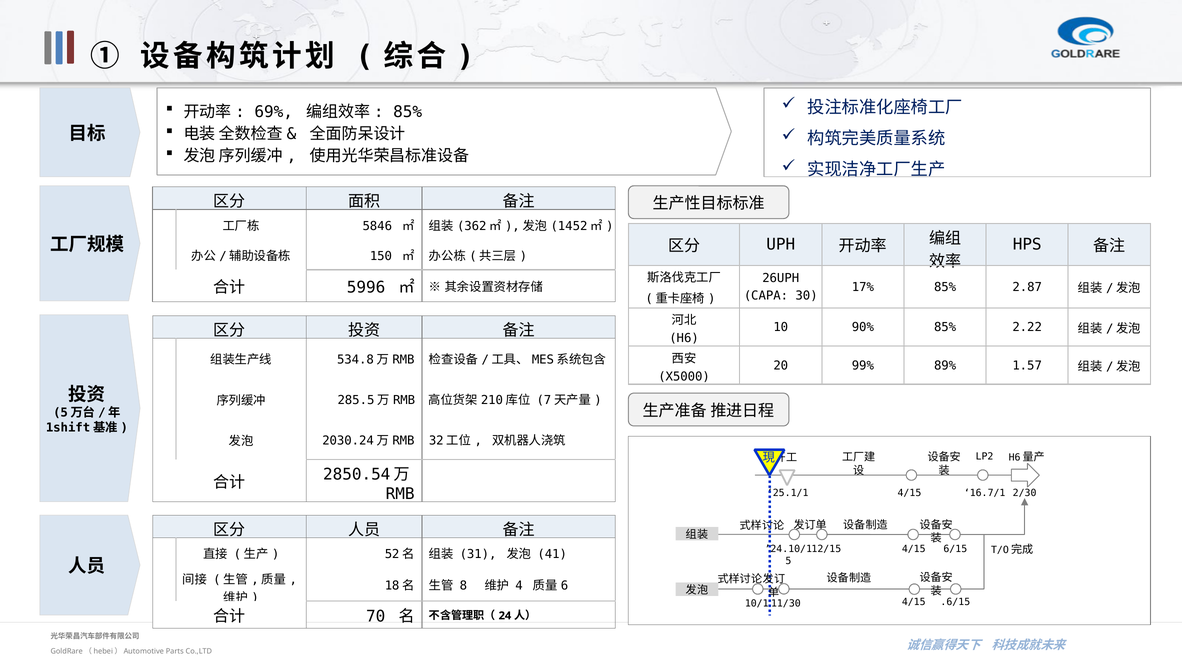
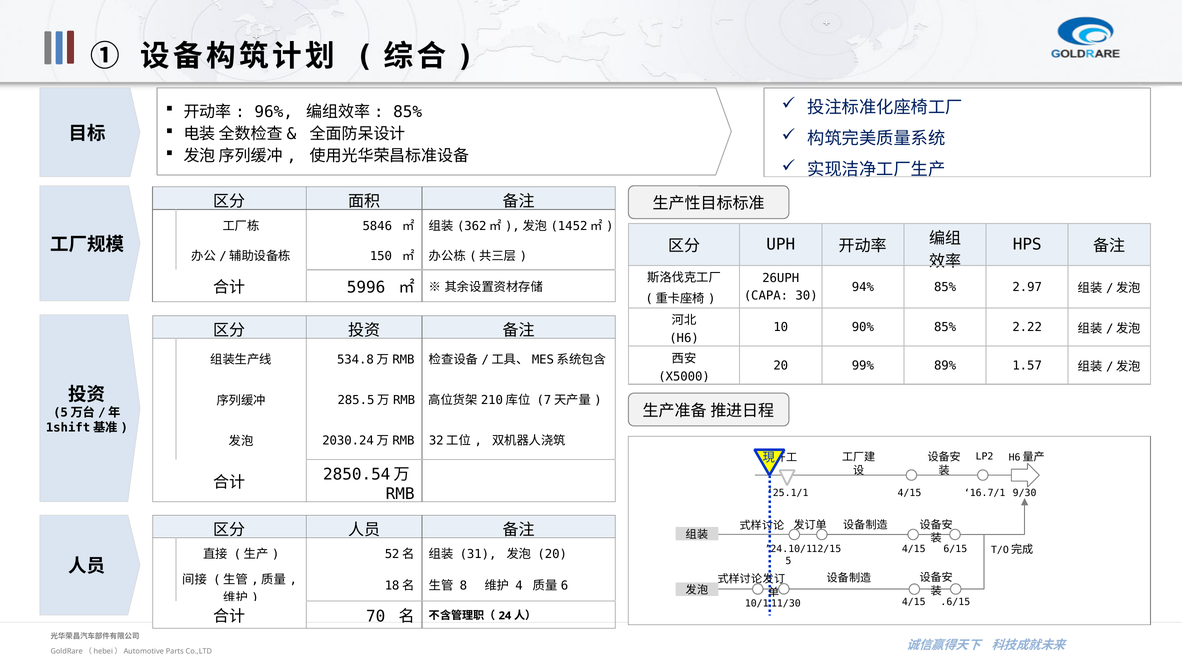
69%: 69% -> 96% (274, 112)
17%: 17% -> 94% (863, 287)
2.87: 2.87 -> 2.97 (1027, 287)
2/30: 2/30 -> 9/30 (1025, 493)
41: 41 -> 20 (552, 554)
